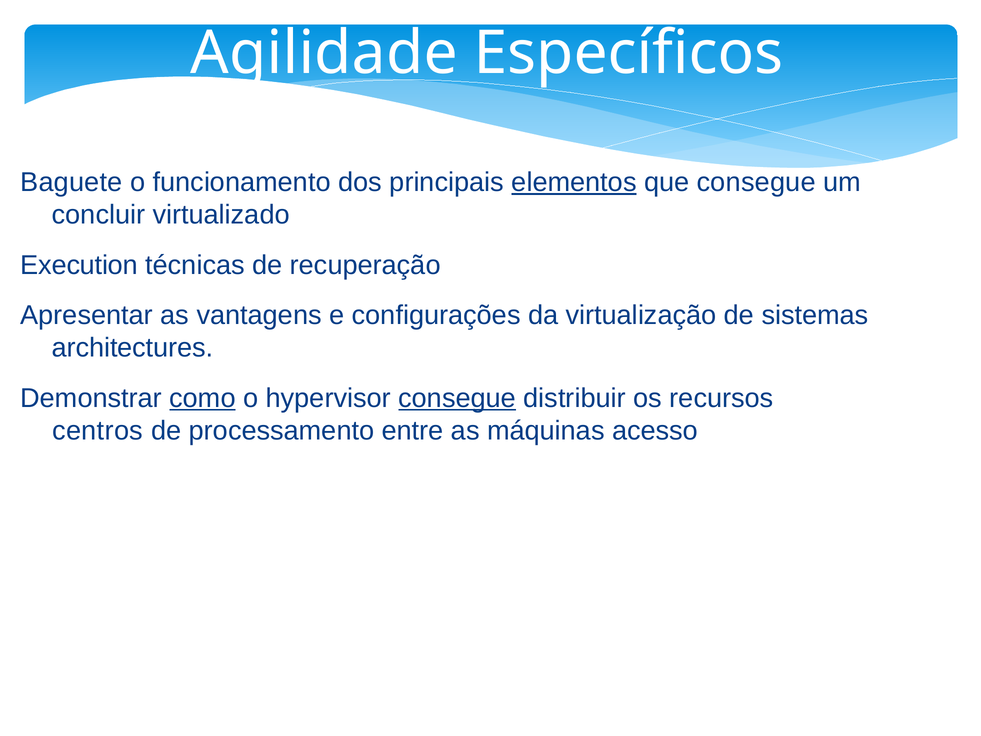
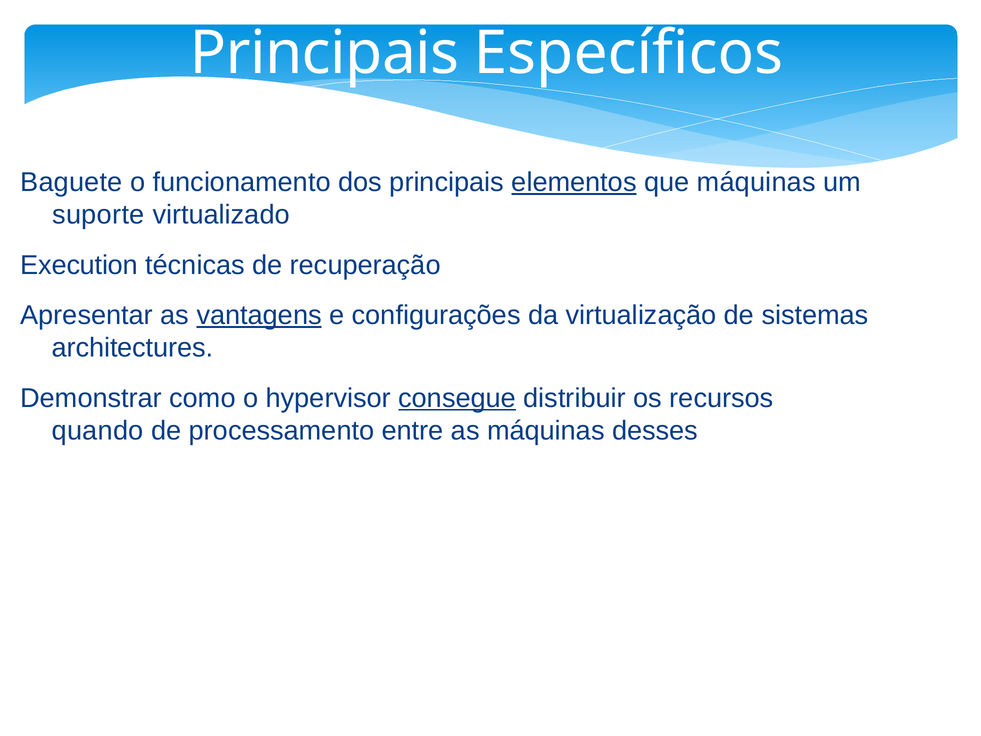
Agilidade: Agilidade -> Principais (325, 53)
que consegue: consegue -> máquinas (756, 182)
concluir: concluir -> suporte (98, 215)
vantagens underline: none -> present (259, 315)
como underline: present -> none (203, 398)
centros: centros -> quando (98, 430)
acesso: acesso -> desses (655, 430)
